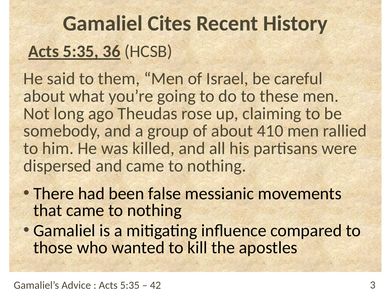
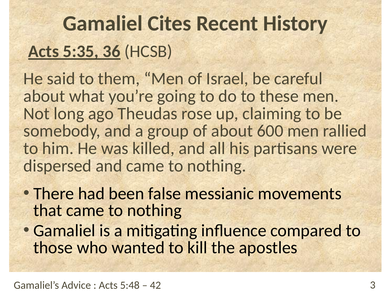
410: 410 -> 600 (270, 131)
5:35: 5:35 -> 5:48 (130, 285)
